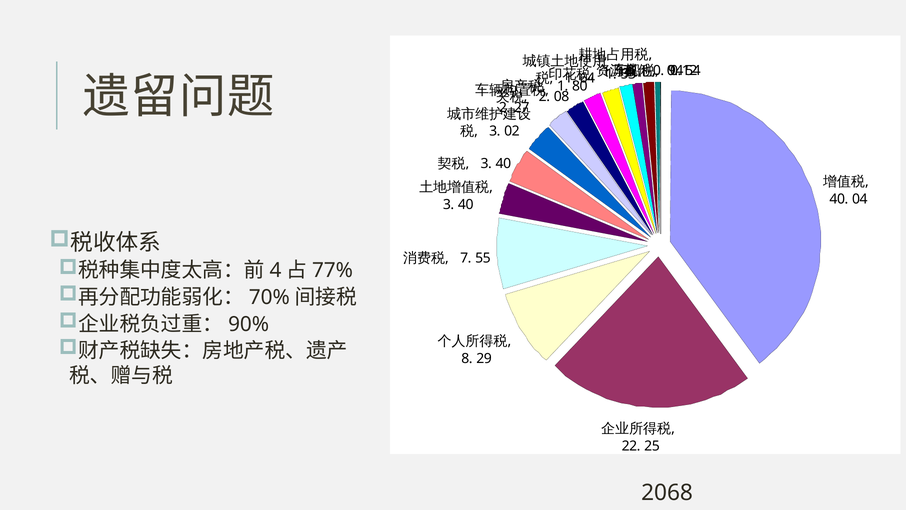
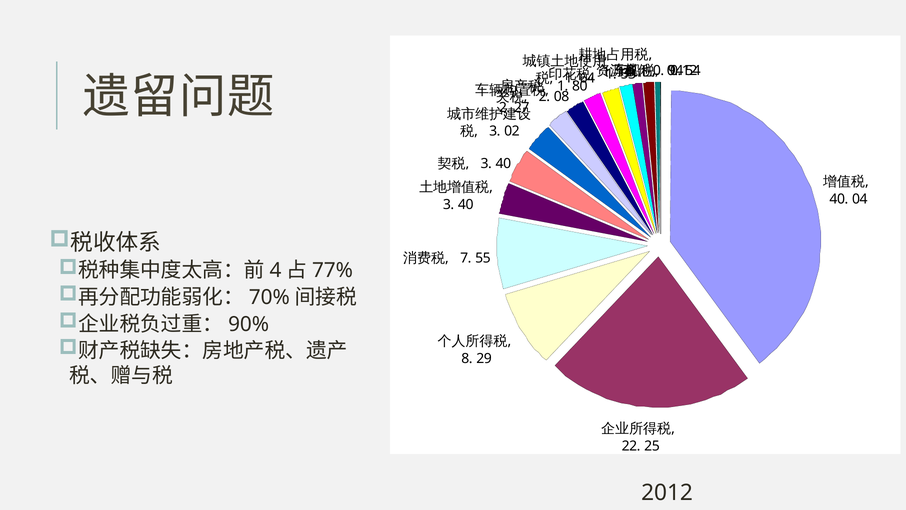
2068: 2068 -> 2012 (667, 492)
